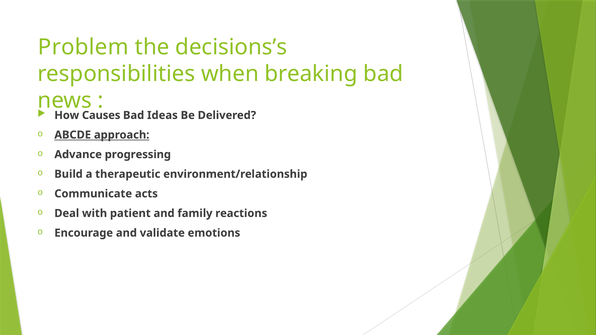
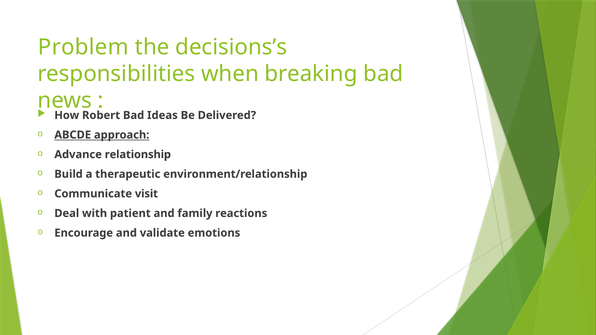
Causes: Causes -> Robert (101, 115)
progressing: progressing -> relationship (138, 155)
acts: acts -> visit (146, 194)
